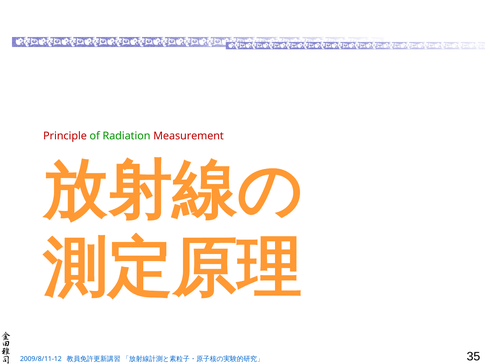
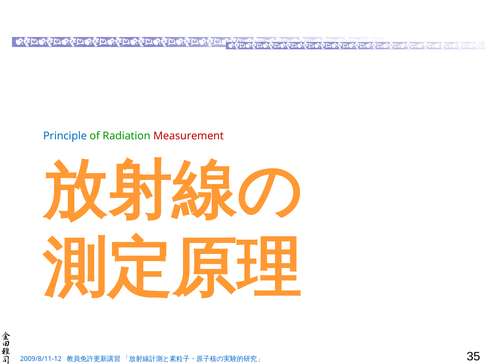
Principle colour: red -> blue (65, 136)
